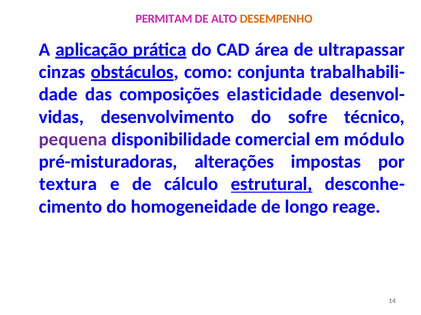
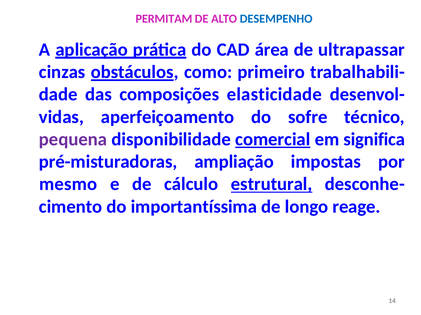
DESEMPENHO colour: orange -> blue (276, 19)
conjunta: conjunta -> primeiro (271, 72)
desenvolvimento: desenvolvimento -> aperfeiçoamento (168, 117)
comercial underline: none -> present (273, 140)
módulo: módulo -> significa (374, 140)
alterações: alterações -> ampliação (234, 162)
textura: textura -> mesmo (68, 185)
homogeneidade: homogeneidade -> importantíssima (194, 207)
